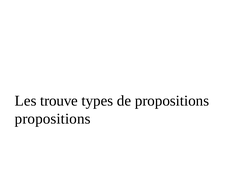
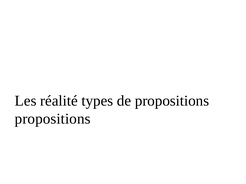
trouve: trouve -> réalité (59, 101)
